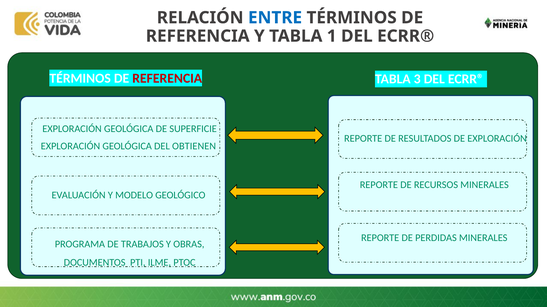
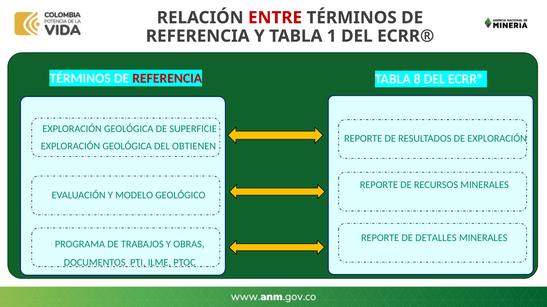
ENTRE colour: blue -> red (275, 18)
3: 3 -> 8 (417, 79)
PERDIDAS: PERDIDAS -> DETALLES (436, 238)
